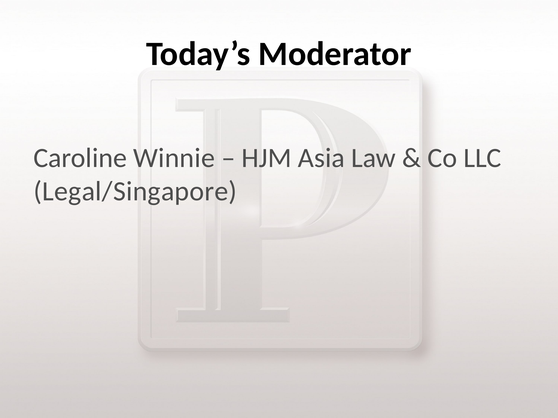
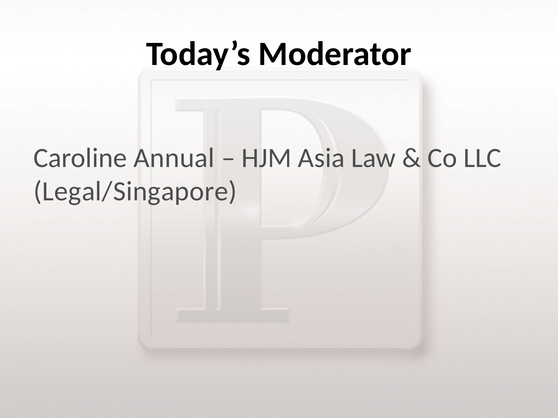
Winnie: Winnie -> Annual (174, 158)
